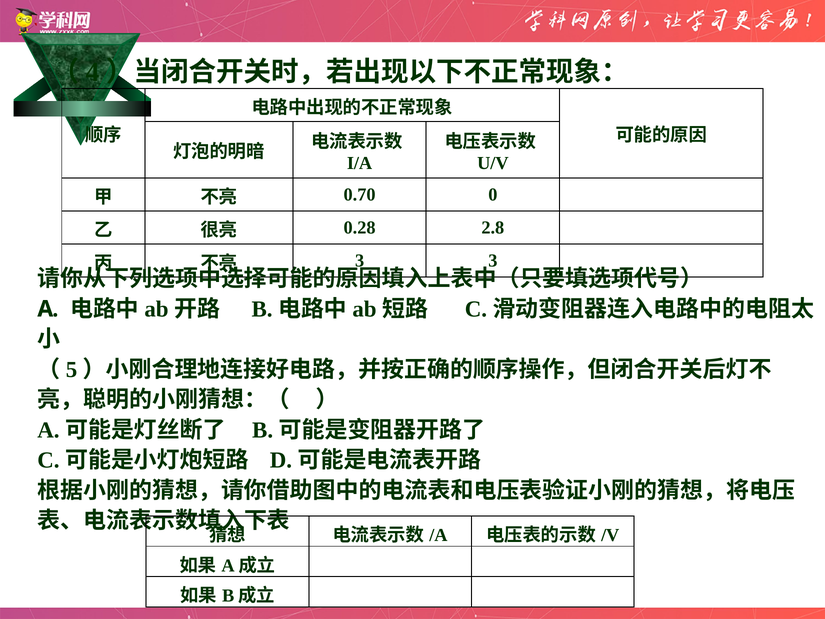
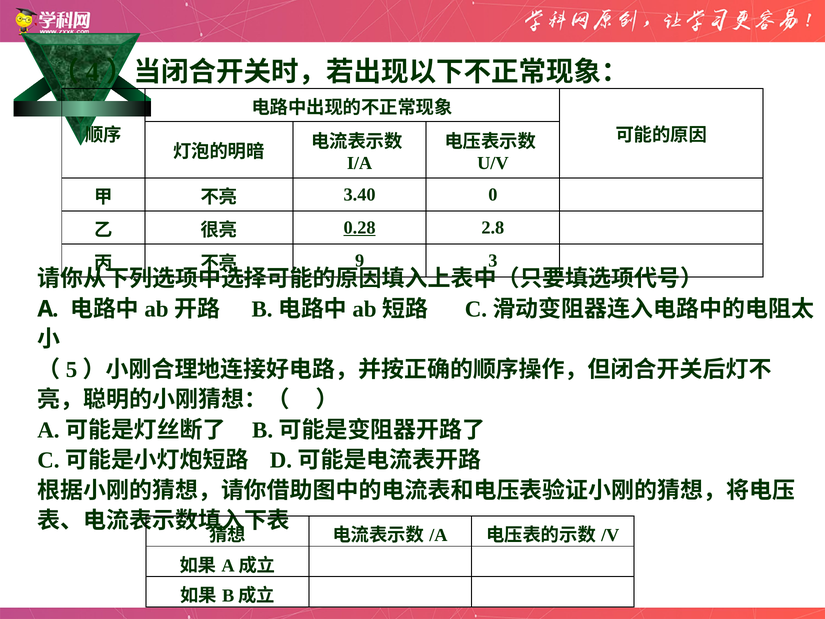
0.70: 0.70 -> 3.40 (360, 195)
0.28 underline: none -> present (360, 228)
3: 3 -> 9 (360, 260)
